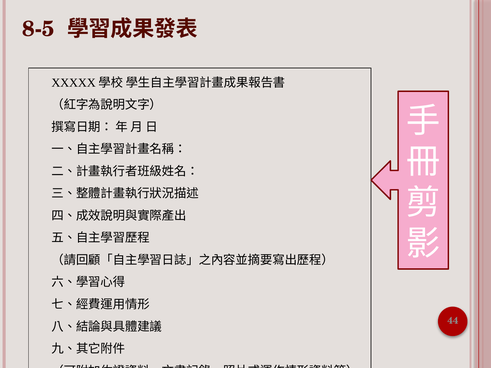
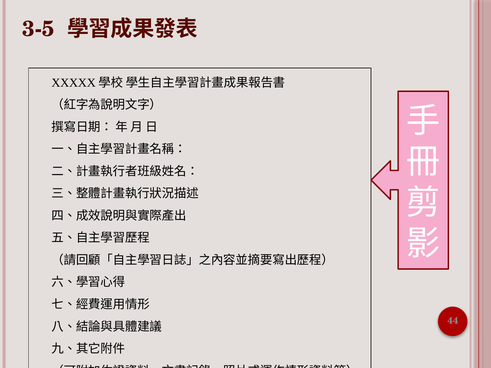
8-5: 8-5 -> 3-5 (38, 29)
